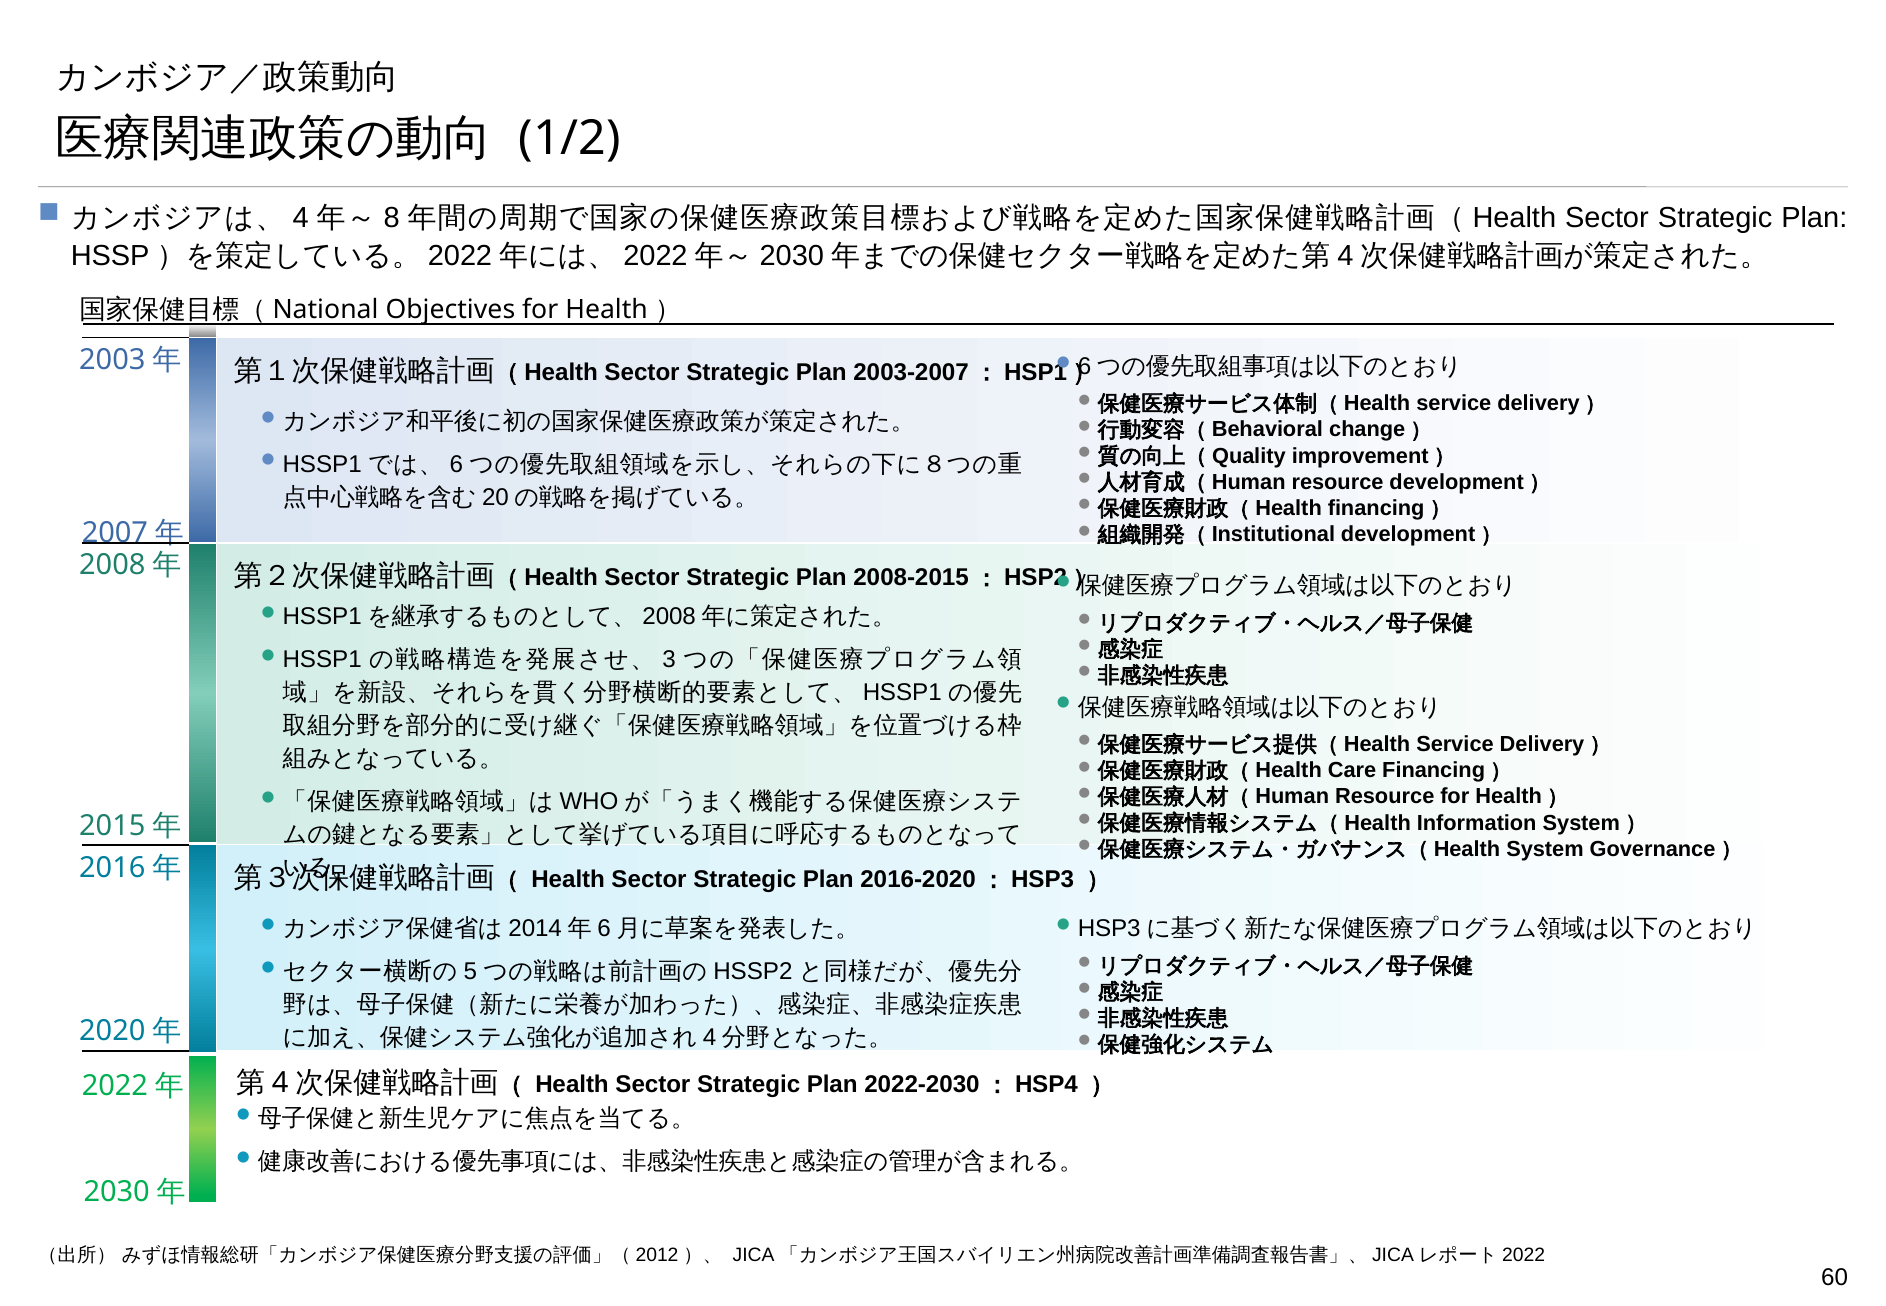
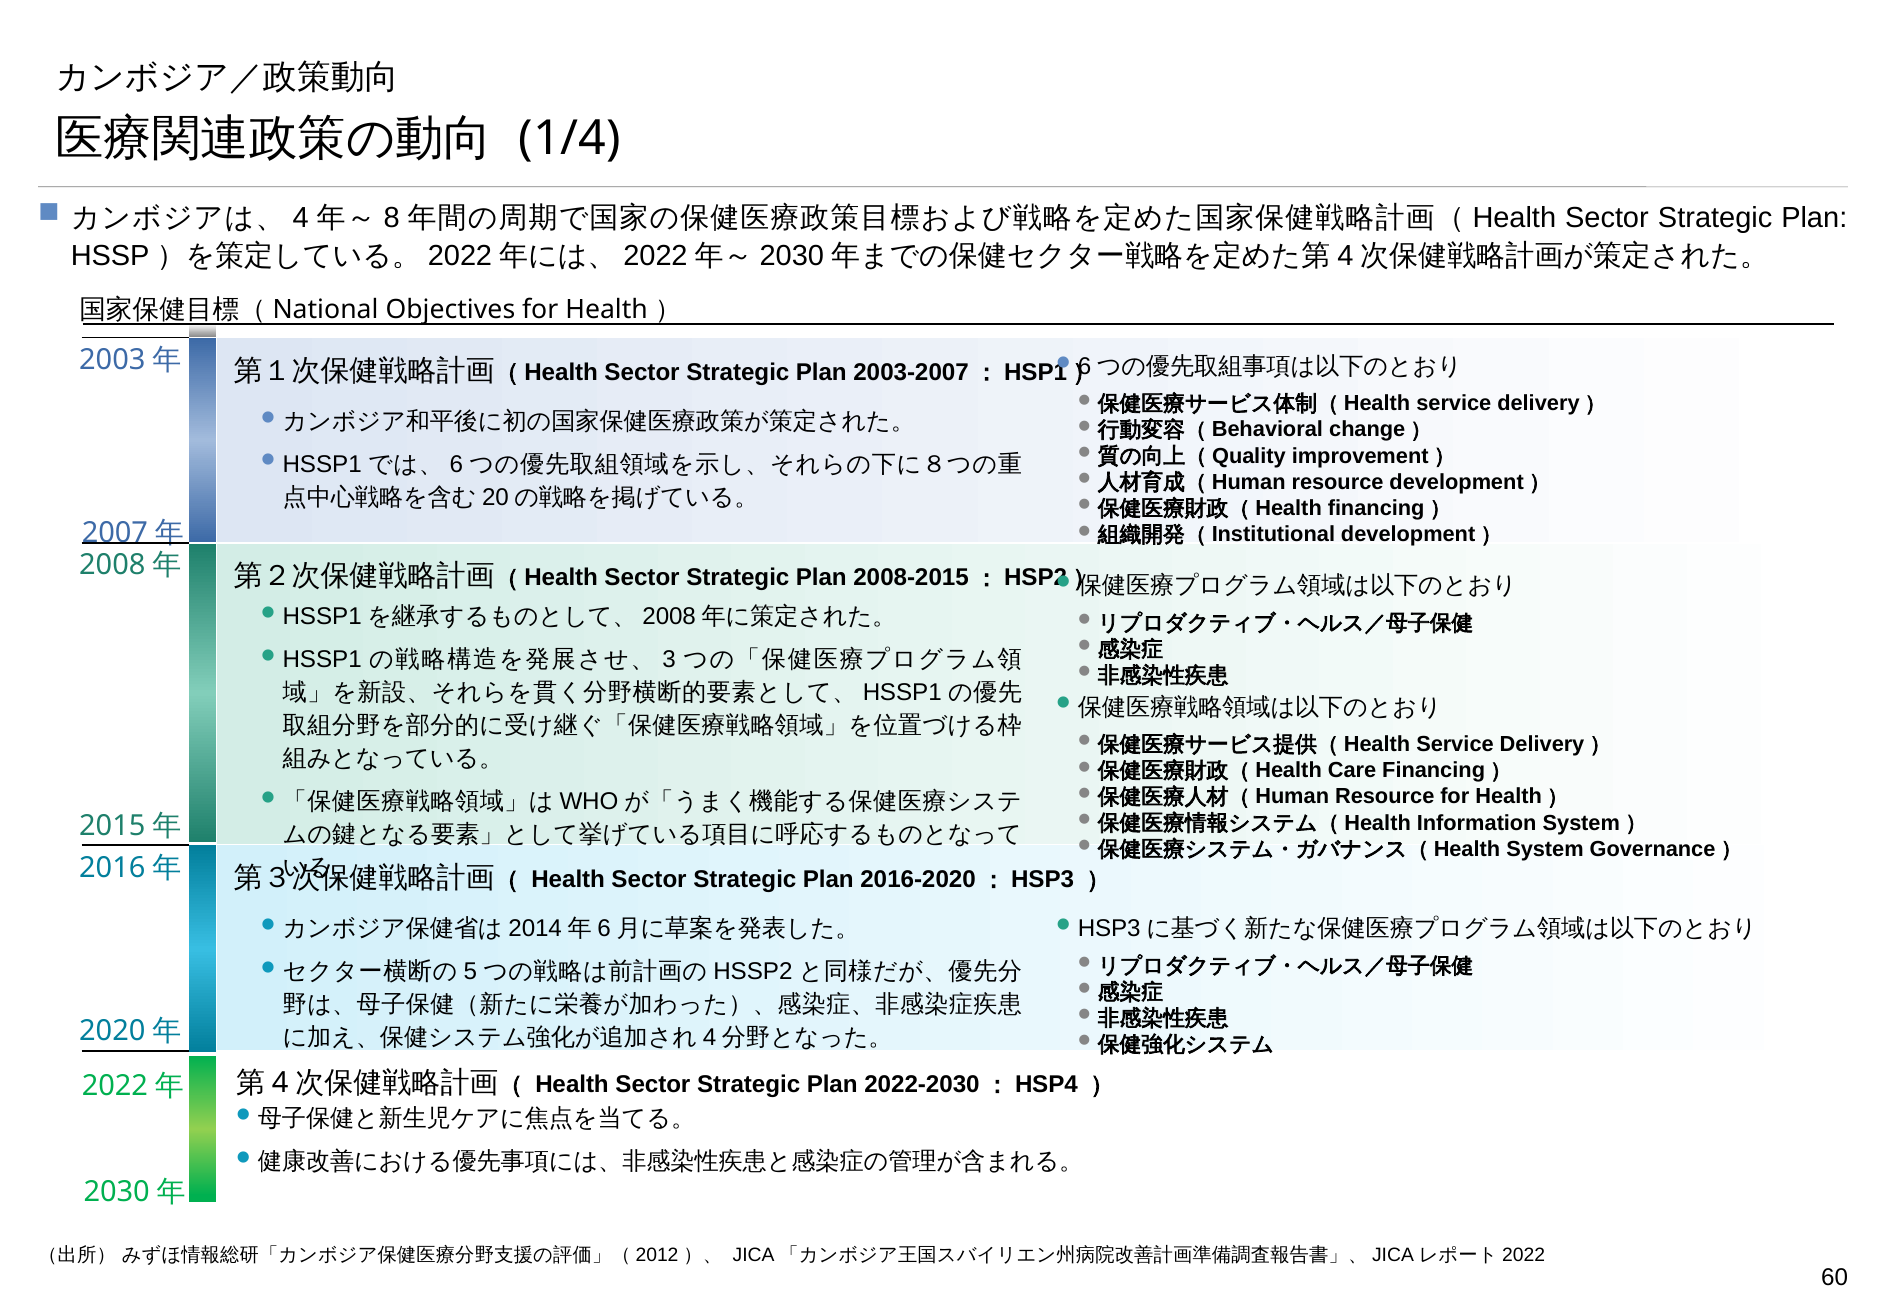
1/2: 1/2 -> 1/4 (570, 139)
